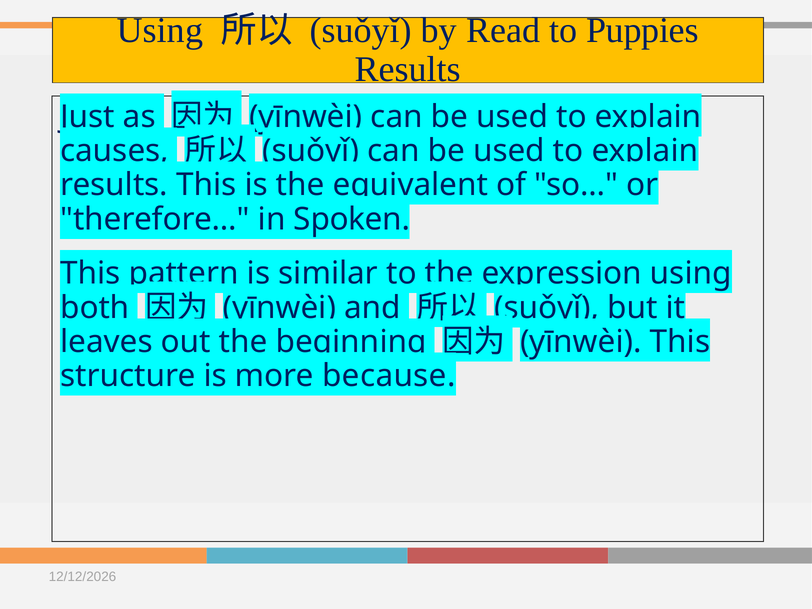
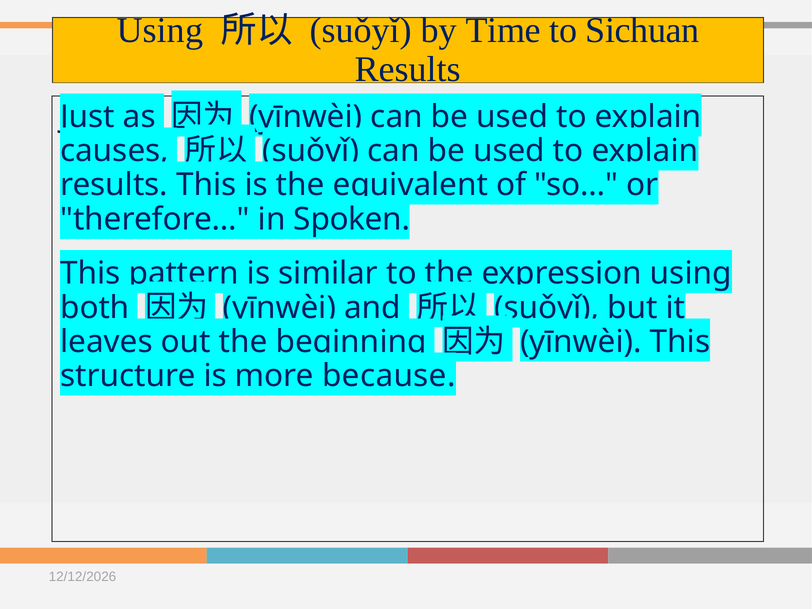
Read: Read -> Time (503, 30)
Puppies: Puppies -> Sichuan (642, 30)
